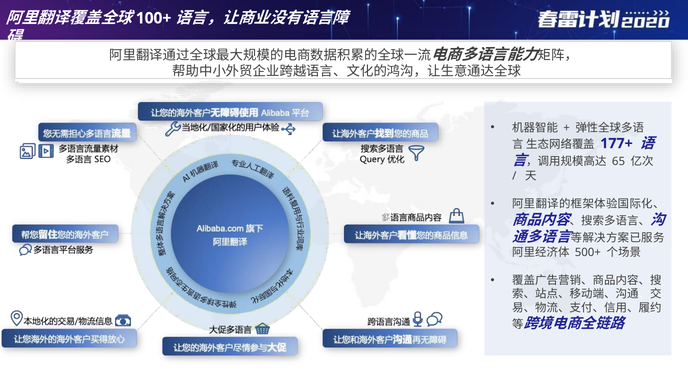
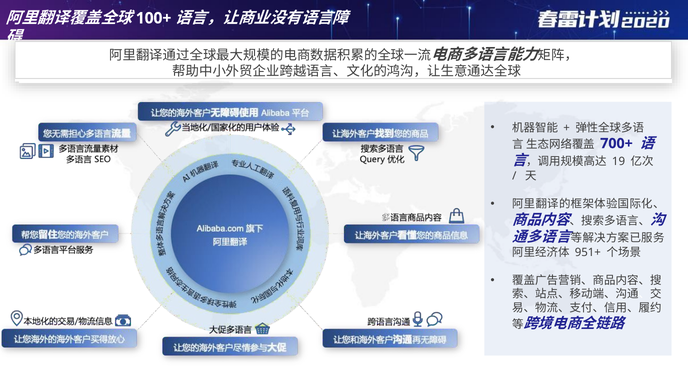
177+: 177+ -> 700+ (616, 143)
65: 65 -> 19 (619, 162)
500+: 500+ -> 951+ (588, 252)
